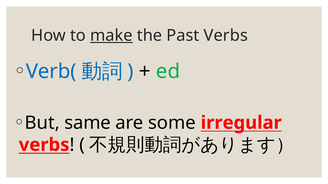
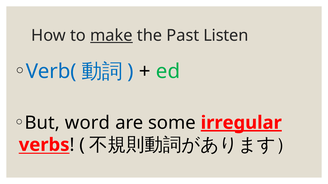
Past Verbs: Verbs -> Listen (226, 36)
same: same -> word (87, 123)
irregular underline: none -> present (241, 123)
